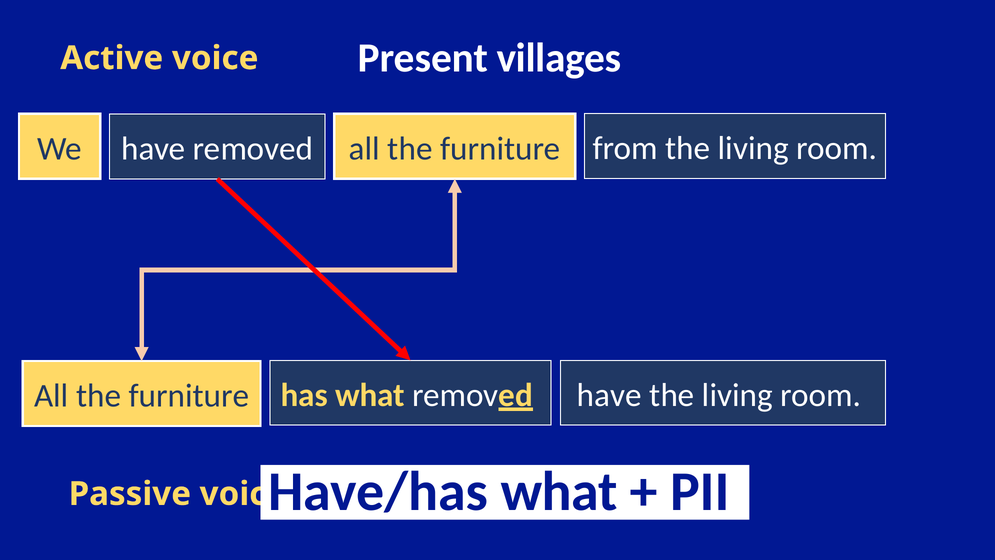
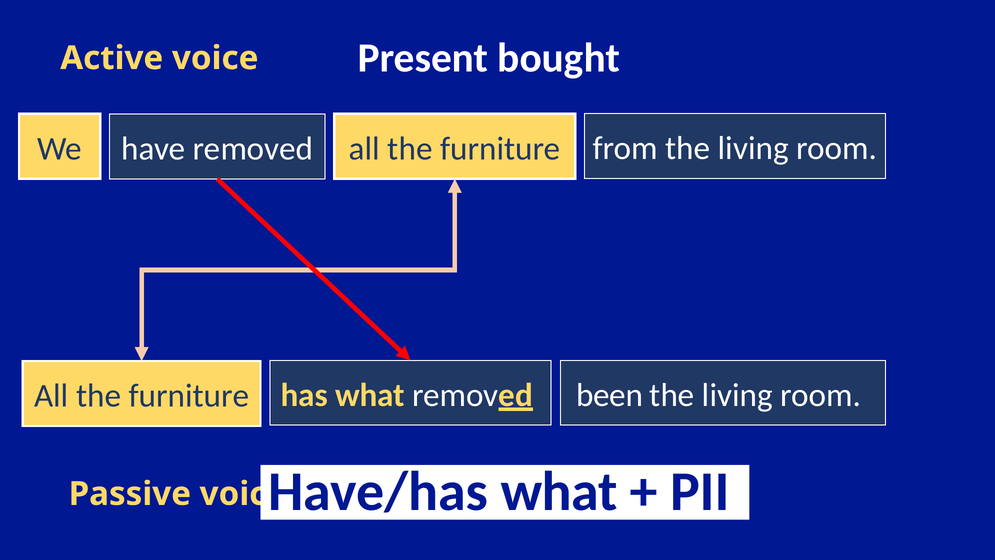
villages: villages -> bought (559, 58)
have: have -> been (610, 395)
